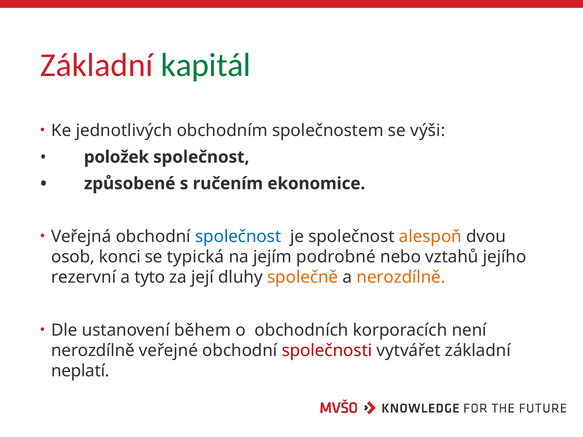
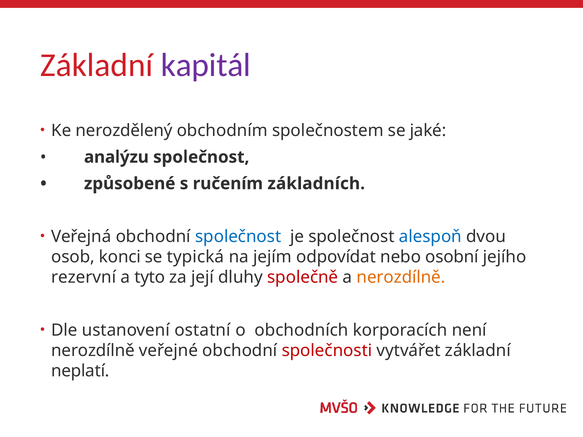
kapitál colour: green -> purple (206, 65)
jednotlivých: jednotlivých -> nerozdělený (124, 131)
výši: výši -> jaké (428, 131)
položek: položek -> analýzu (116, 157)
ekonomice: ekonomice -> základních (316, 184)
alespoň colour: orange -> blue (430, 237)
podrobné: podrobné -> odpovídat (336, 257)
vztahů: vztahů -> osobní (452, 257)
společně colour: orange -> red (303, 277)
během: během -> ostatní (203, 330)
